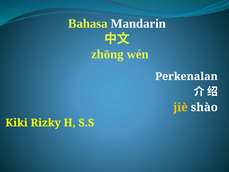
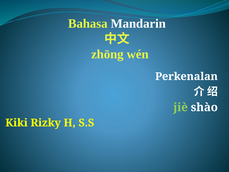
jiè colour: yellow -> light green (181, 107)
